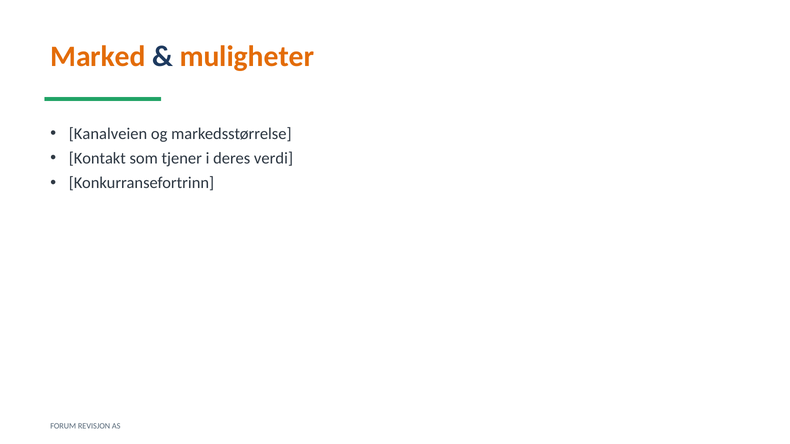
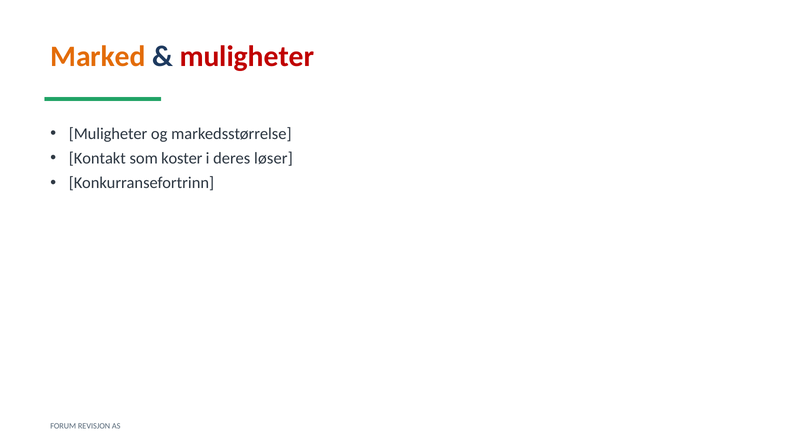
muligheter colour: orange -> red (247, 56)
Kanalveien: Kanalveien -> Muligheter (108, 134)
tjener: tjener -> koster (182, 159)
verdi: verdi -> løser (273, 159)
